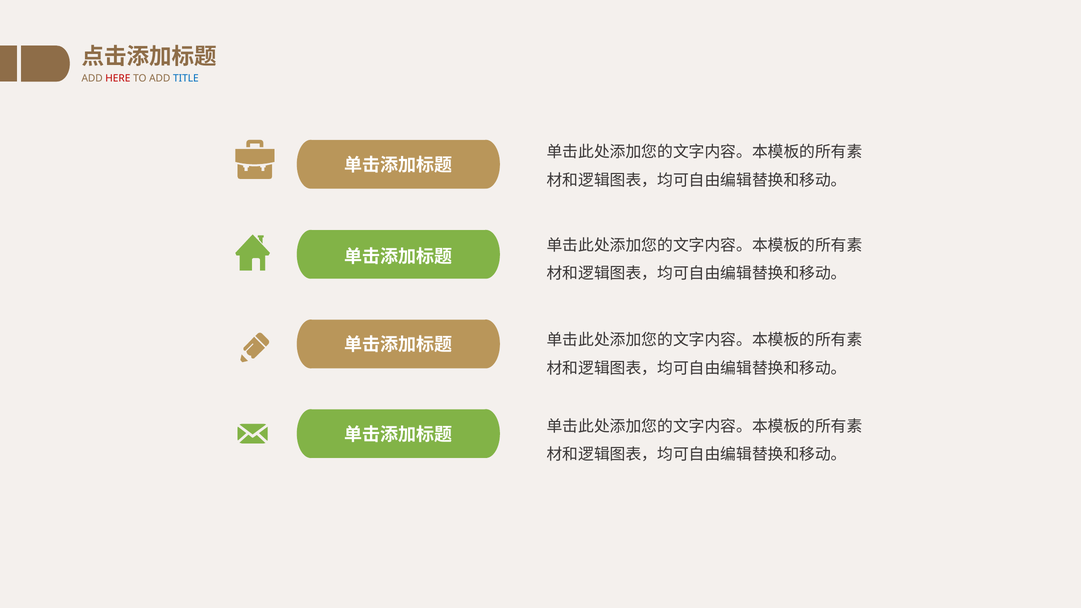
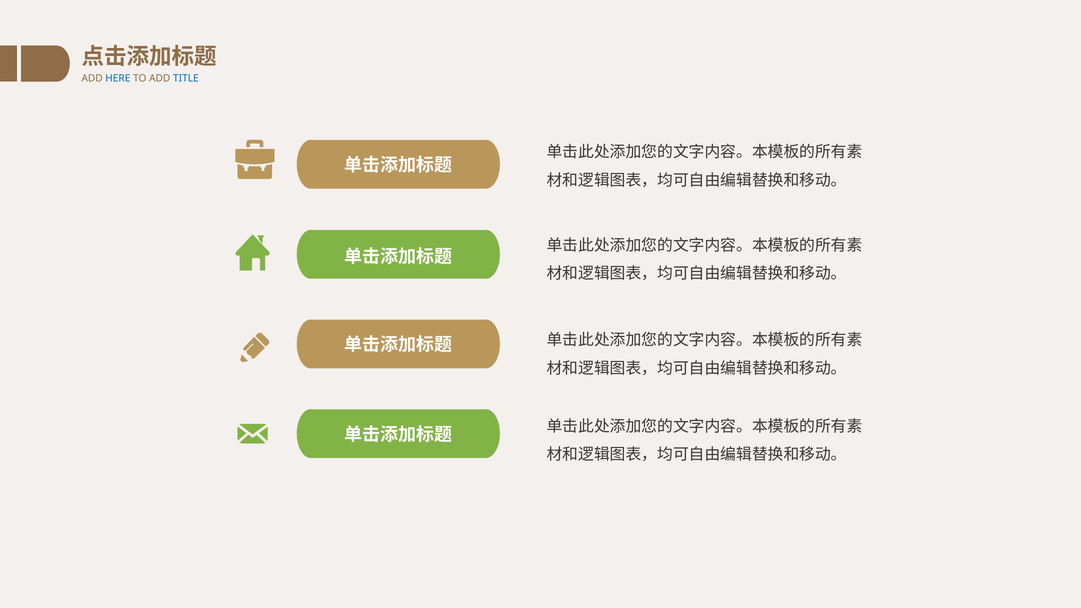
HERE colour: red -> blue (118, 78)
